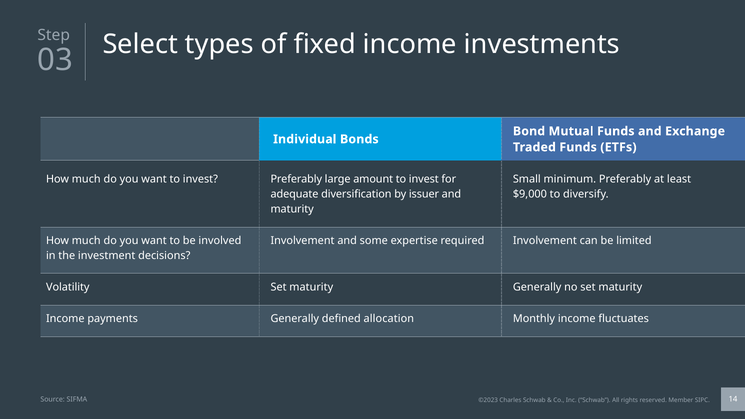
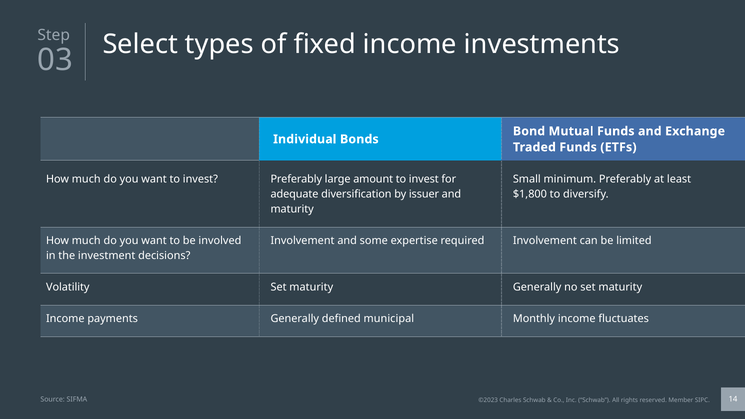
$9,000: $9,000 -> $1,800 (530, 194)
allocation: allocation -> municipal (389, 319)
